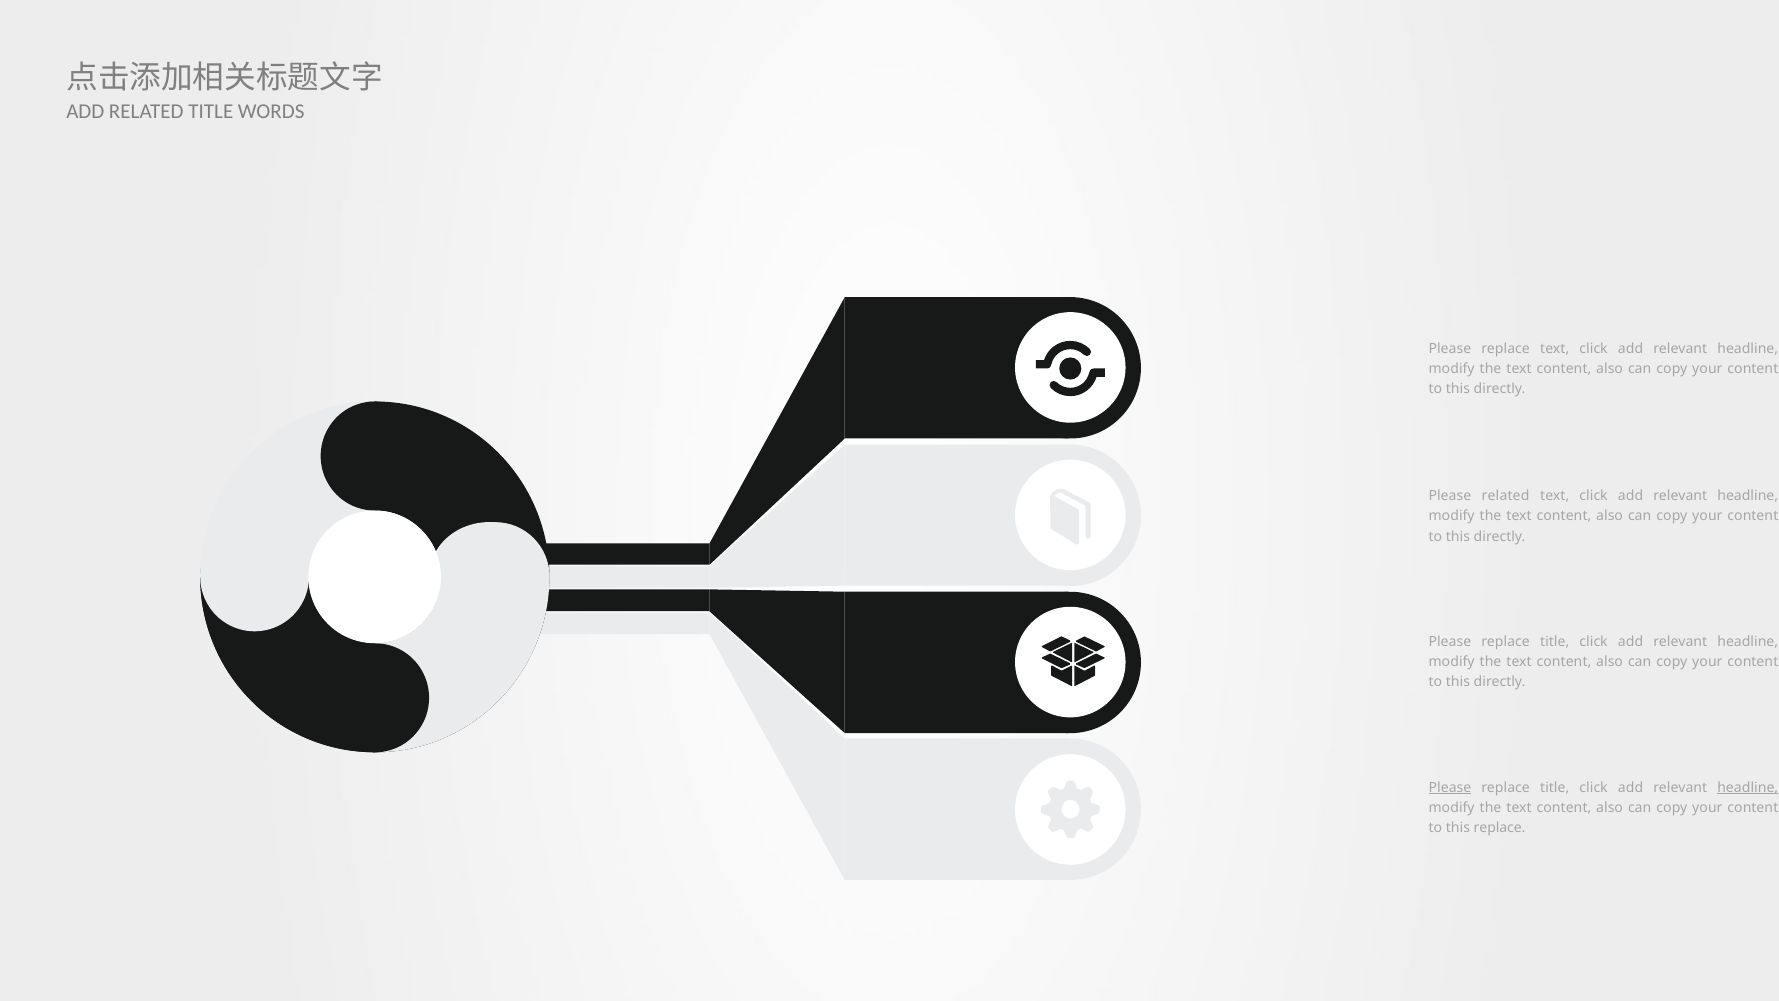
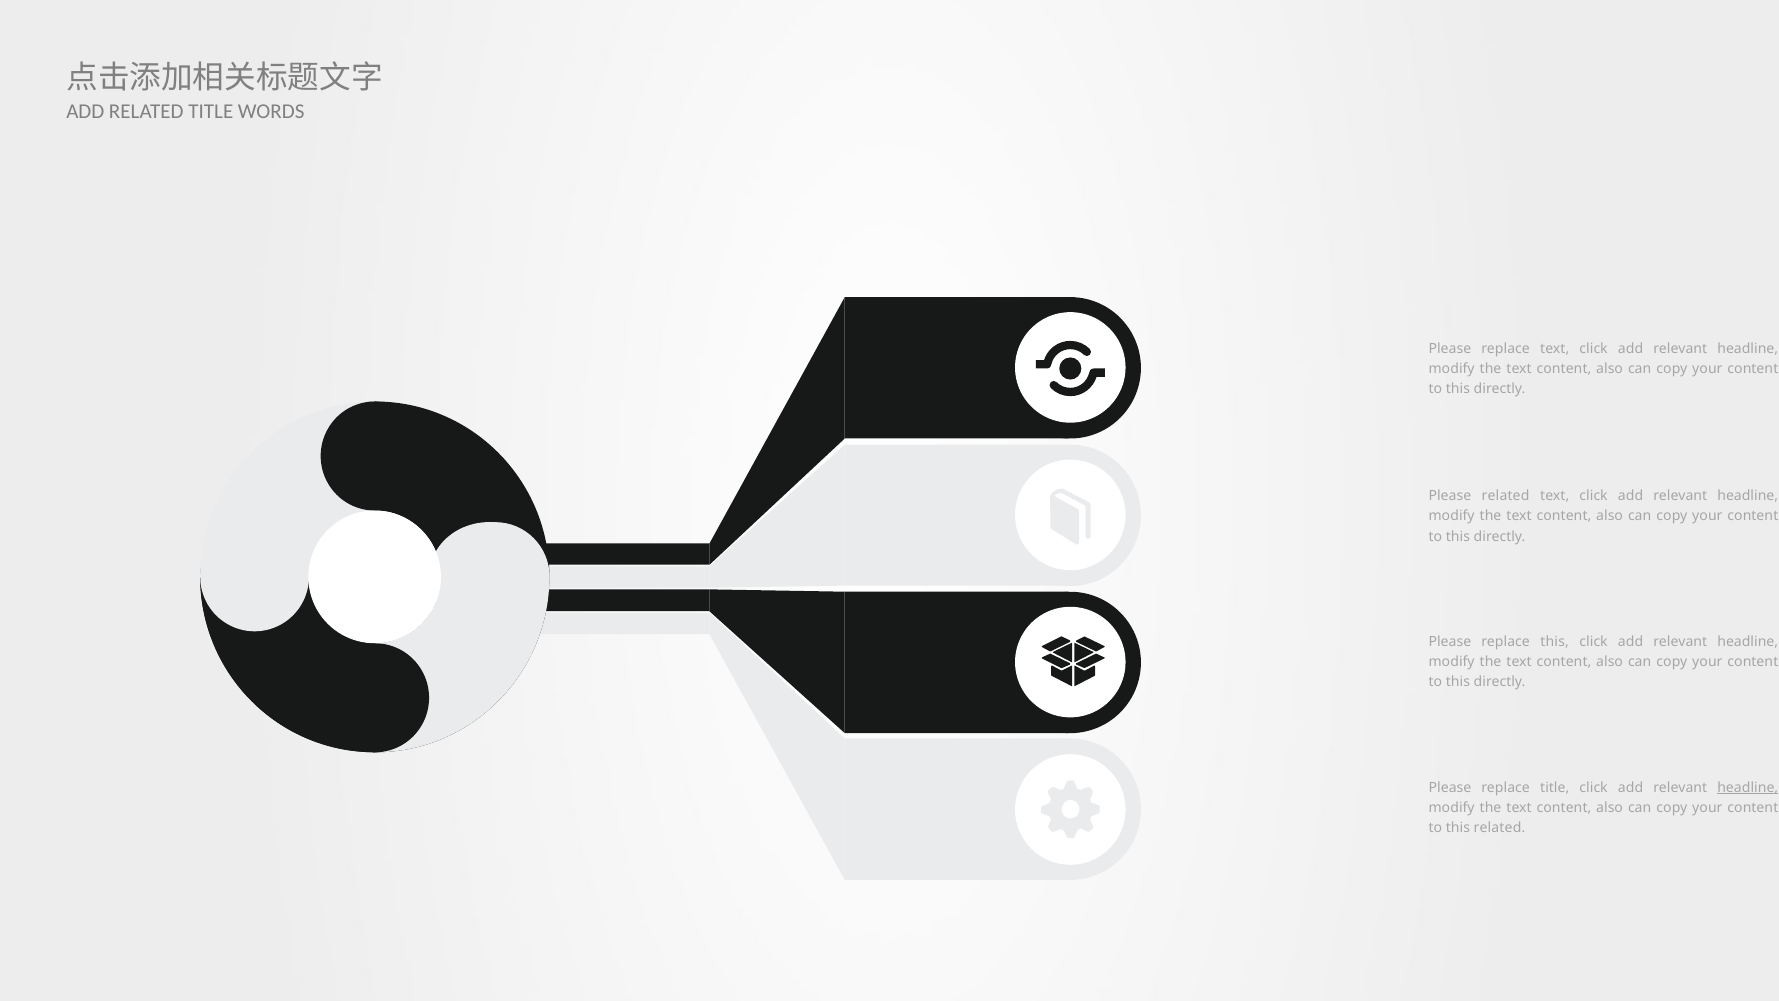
title: title -> this (1555, 642)
Please underline: present -> none (1450, 787)
this replace: replace -> related (1500, 828)
